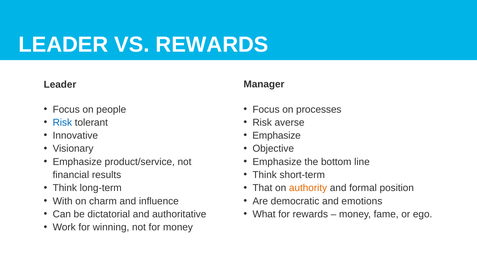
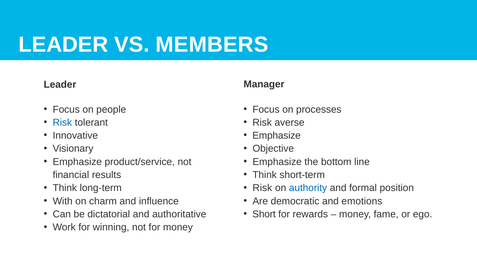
VS REWARDS: REWARDS -> MEMBERS (212, 45)
That: That -> Risk (262, 188)
authority colour: orange -> blue (308, 188)
What: What -> Short (264, 214)
